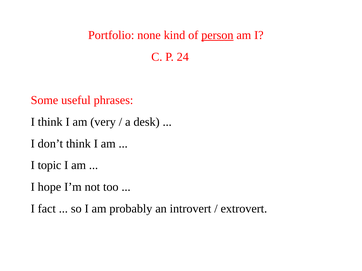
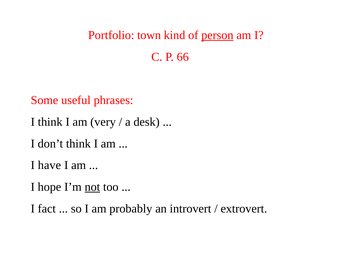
none: none -> town (149, 35)
24: 24 -> 66 (183, 57)
topic: topic -> have (49, 166)
not underline: none -> present (92, 187)
